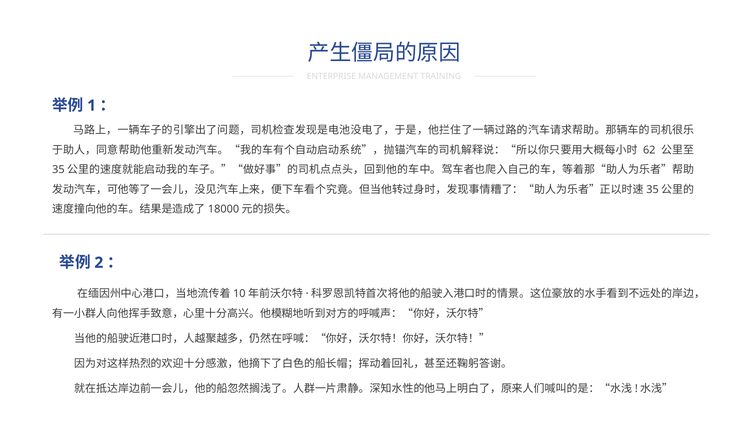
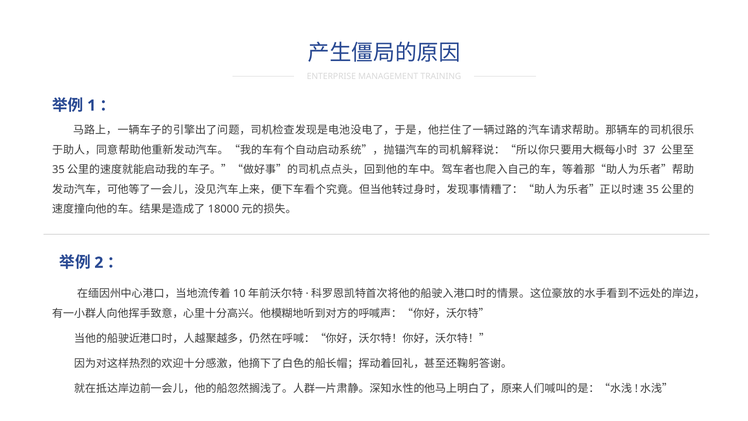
62: 62 -> 37 (649, 150)
